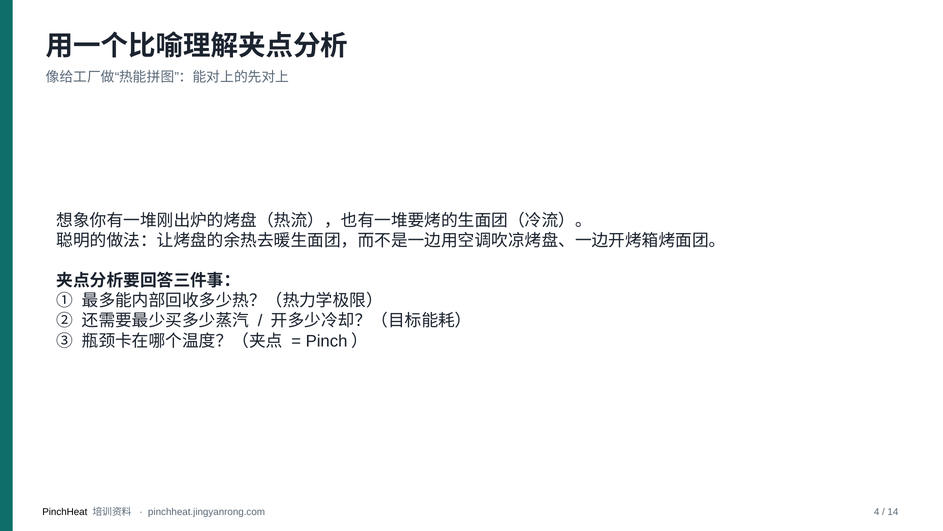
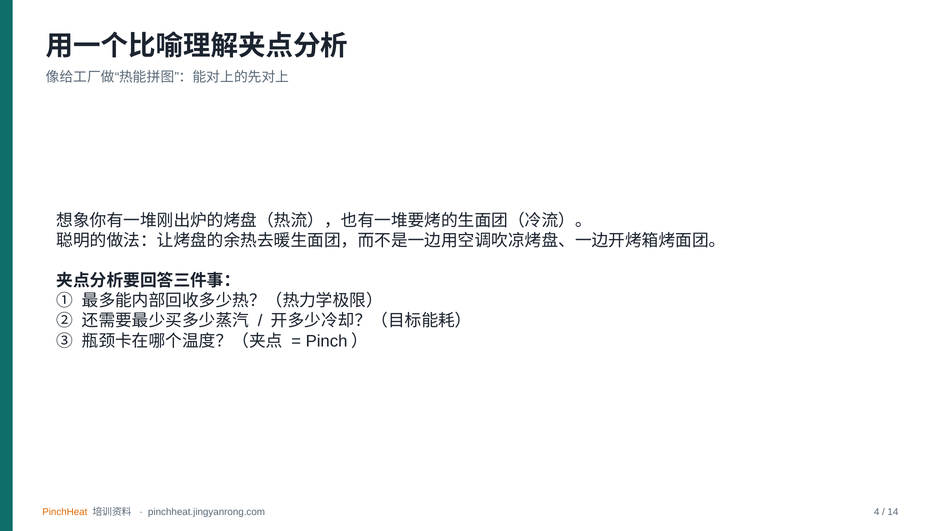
PinchHeat colour: black -> orange (65, 512)
